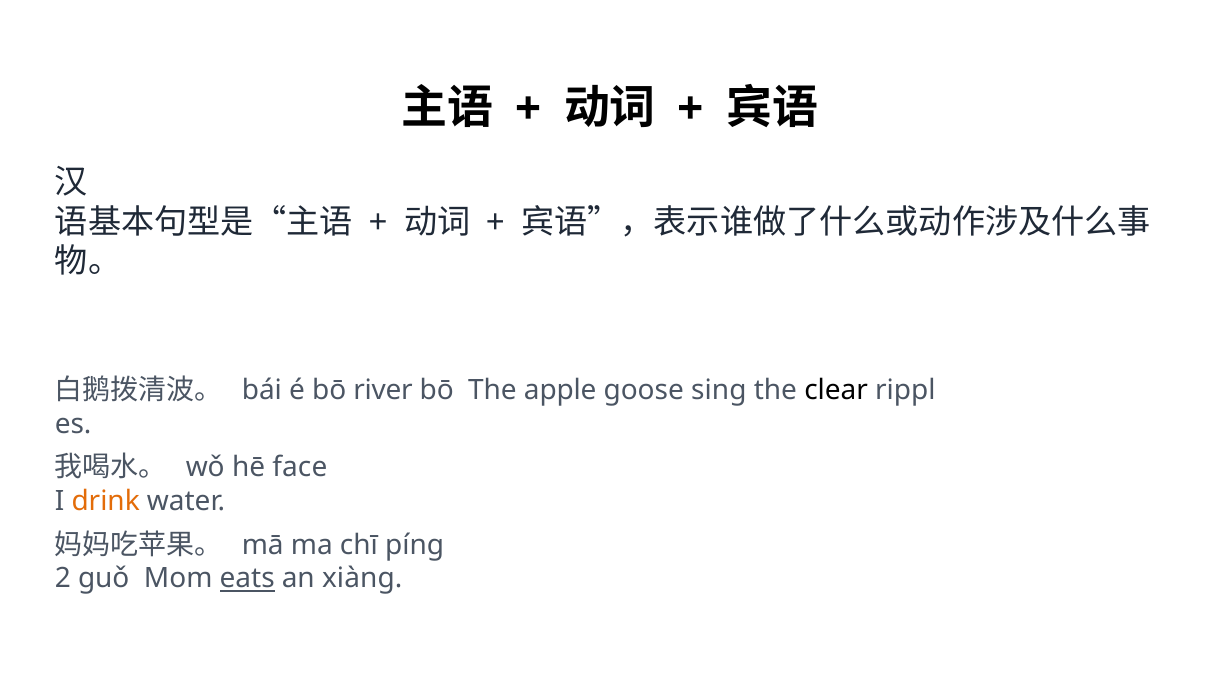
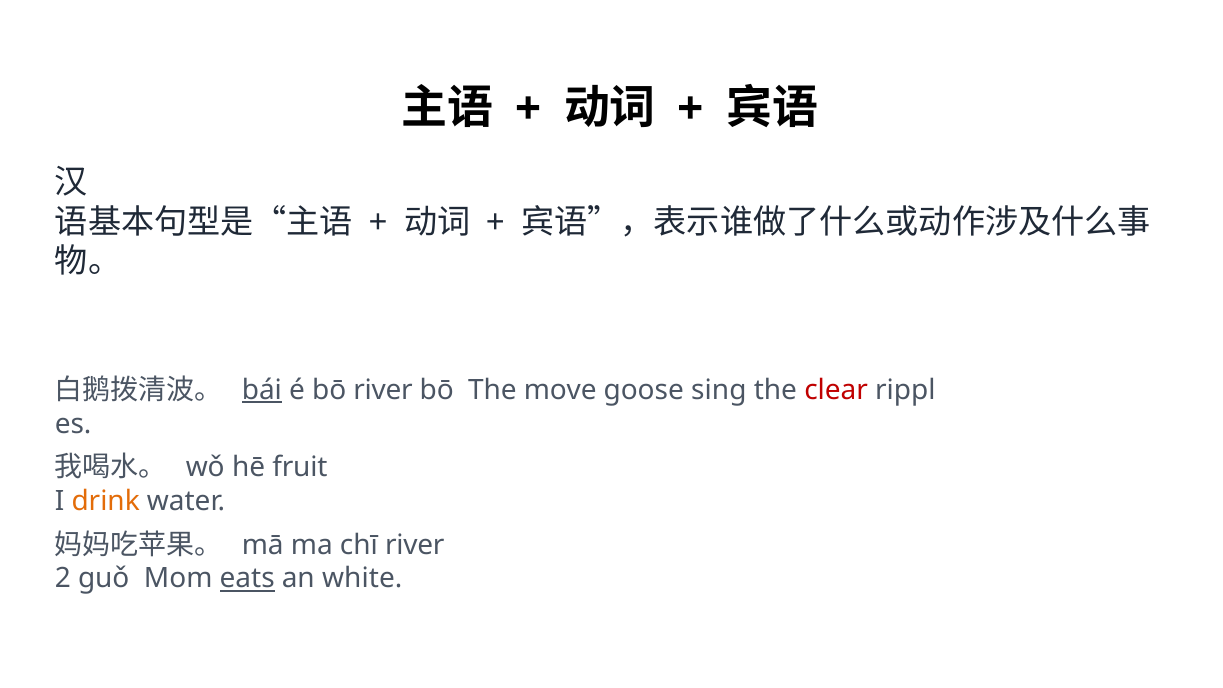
bái underline: none -> present (262, 390)
apple: apple -> move (560, 390)
clear colour: black -> red (836, 390)
face: face -> fruit (300, 468)
chī píng: píng -> river (415, 545)
xiàng: xiàng -> white (362, 579)
